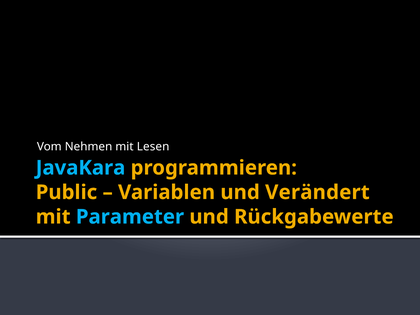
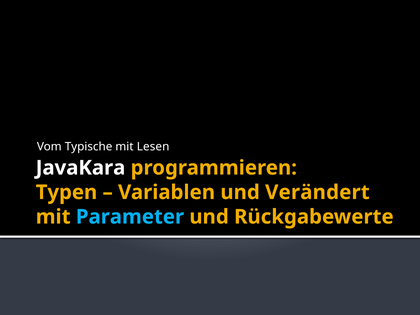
Nehmen: Nehmen -> Typische (89, 147)
JavaKara colour: light blue -> white (81, 168)
Public: Public -> Typen (66, 192)
